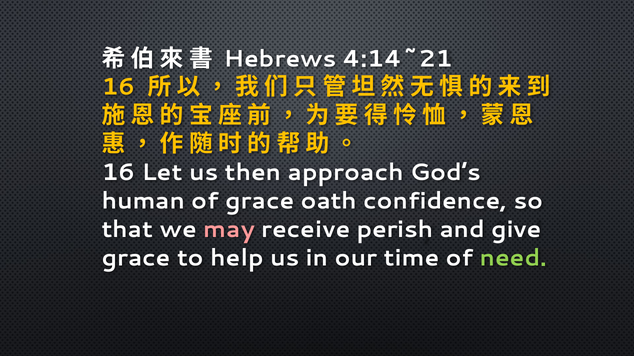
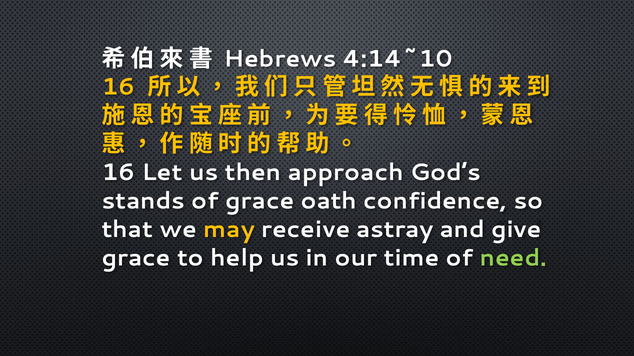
4:14~21: 4:14~21 -> 4:14~10 (398, 59)
human: human -> stands (143, 201)
may colour: pink -> yellow (229, 230)
perish: perish -> astray (395, 230)
